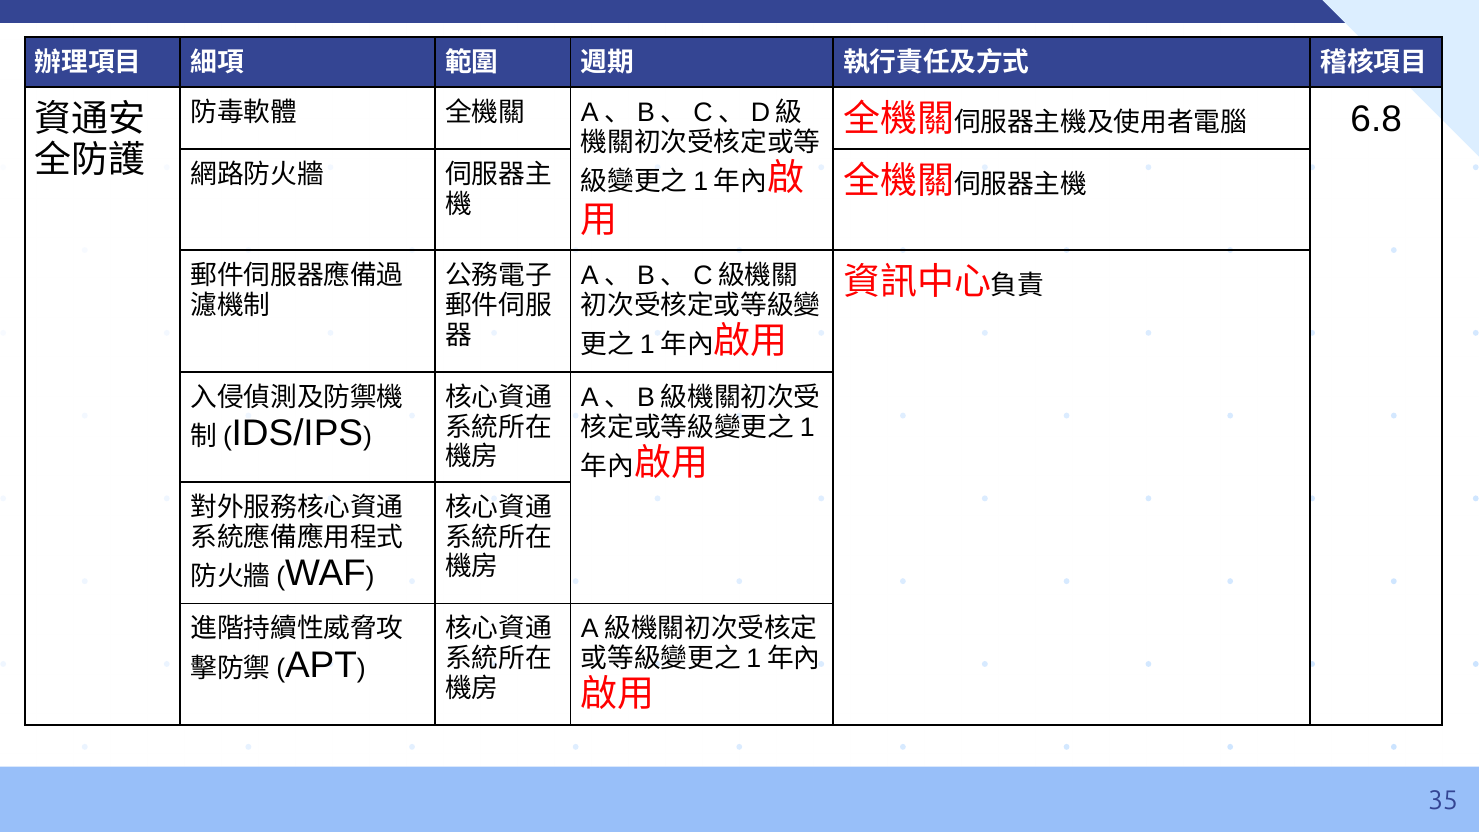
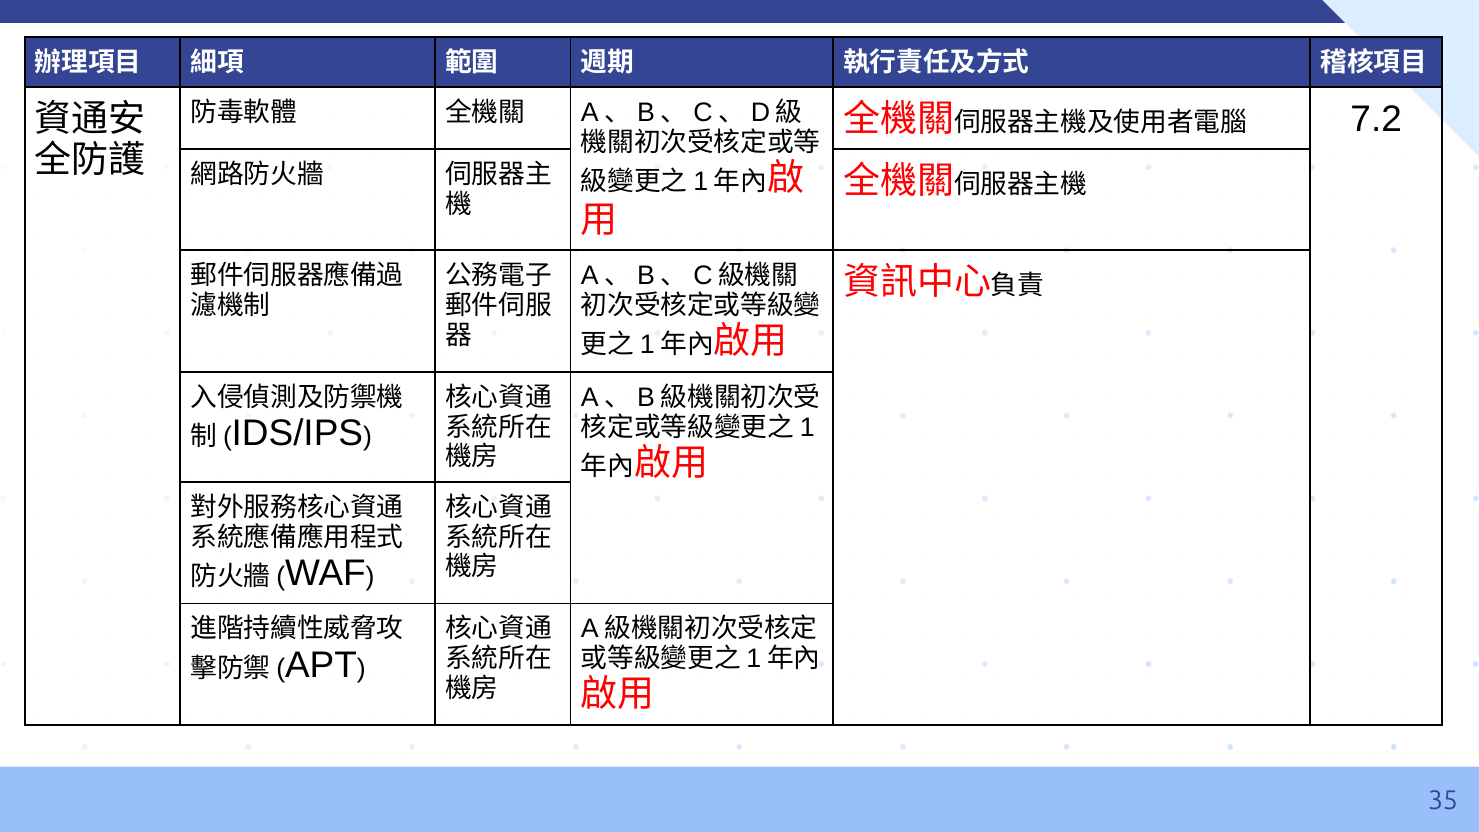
6.8: 6.8 -> 7.2 (1376, 119)
